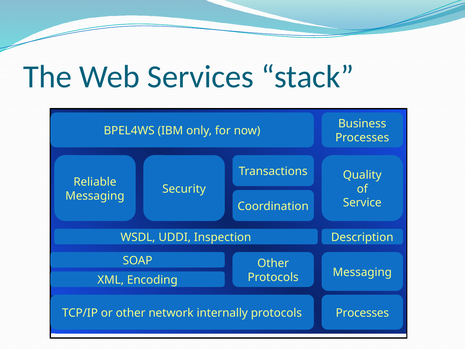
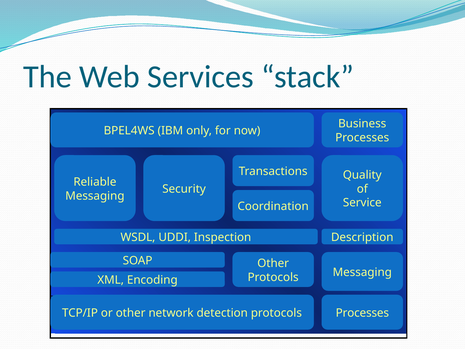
internally: internally -> detection (222, 313)
